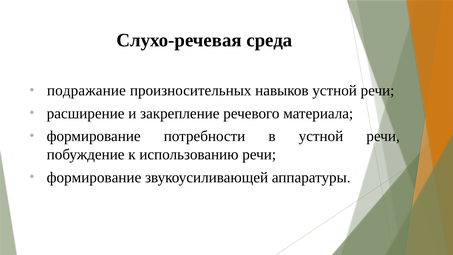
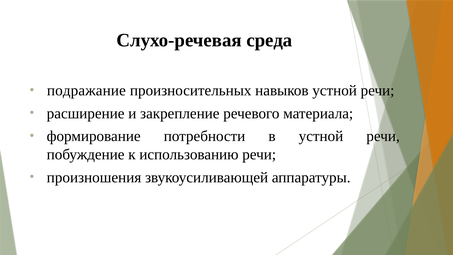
формирование: формирование -> произношения (94, 177)
